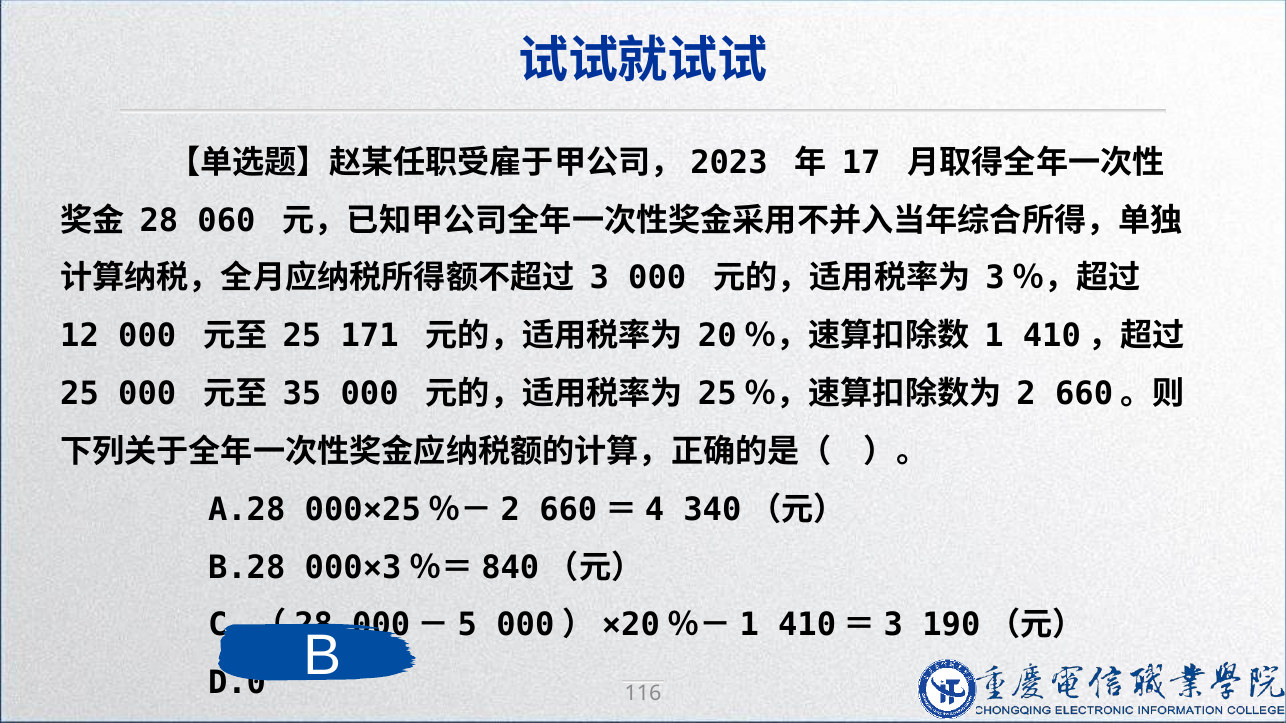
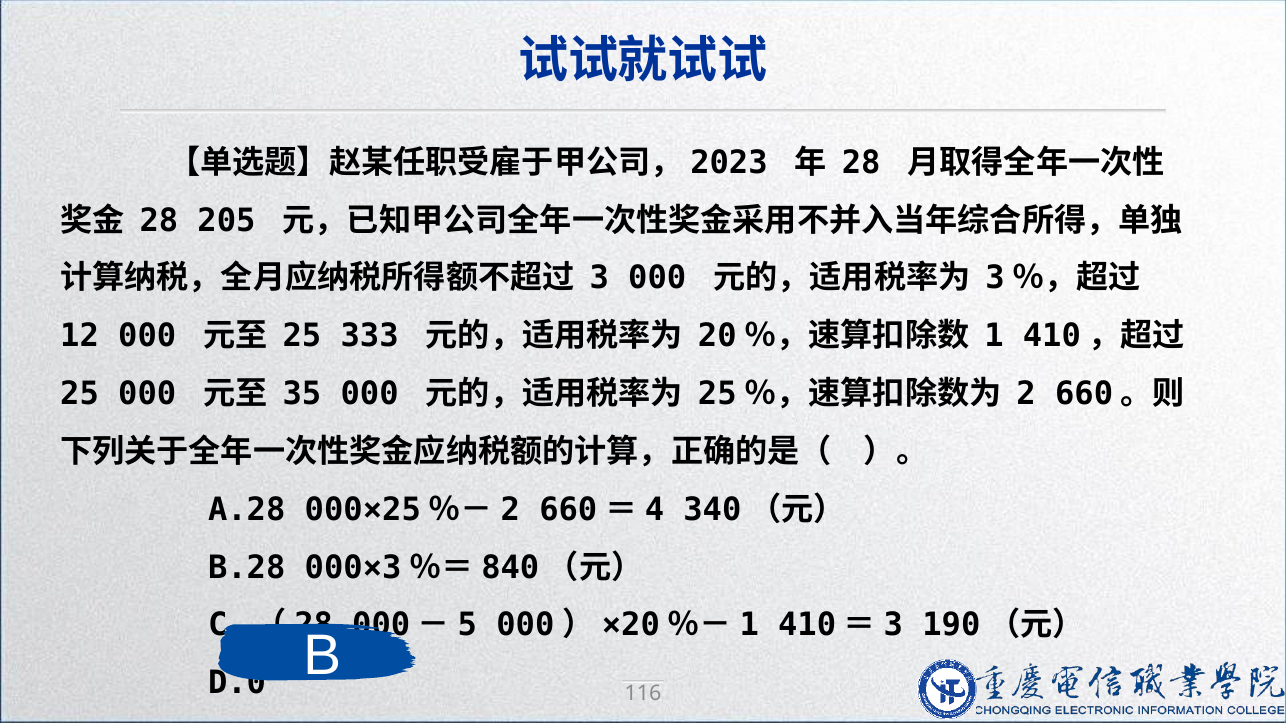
17: 17 -> 28 (861, 163)
060: 060 -> 205 (226, 221)
171: 171 -> 333 (370, 336)
